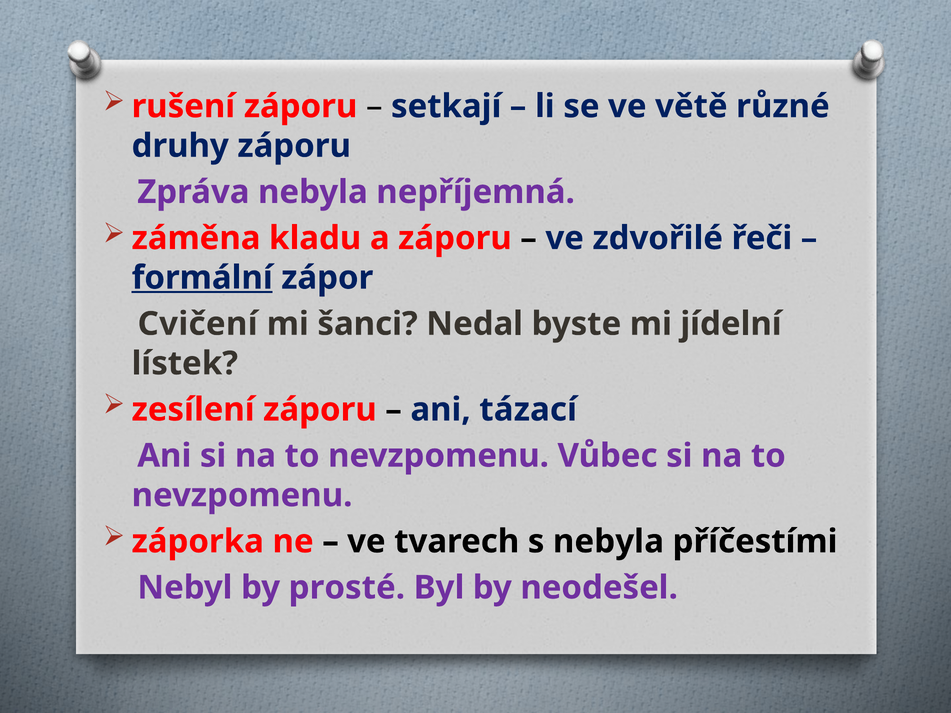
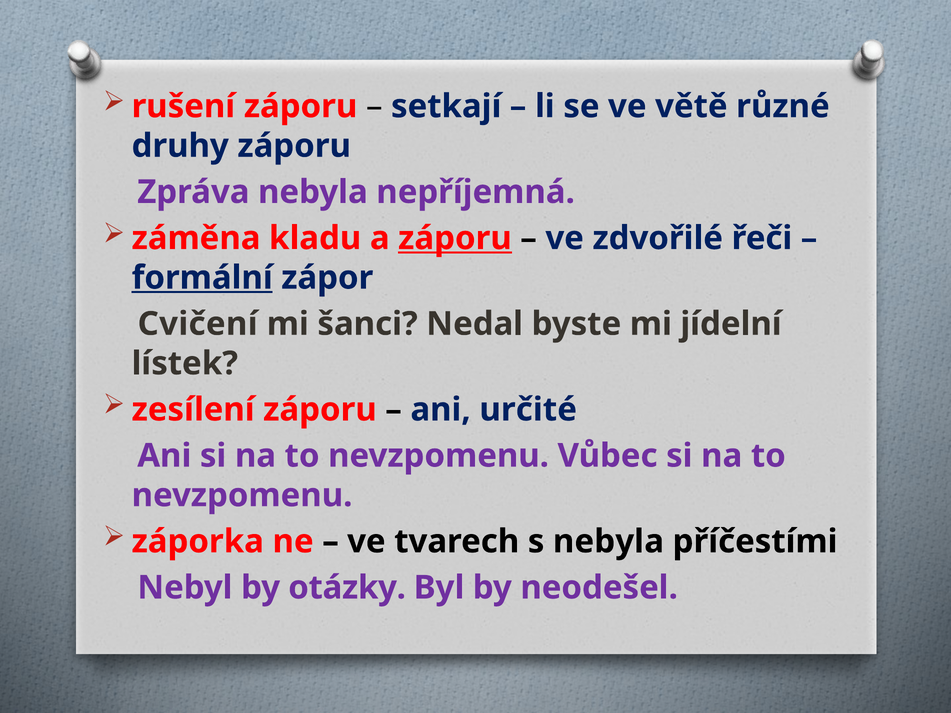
záporu underline: none -> present (455, 238)
tázací: tázací -> určité (528, 410)
prosté: prosté -> otázky (347, 588)
